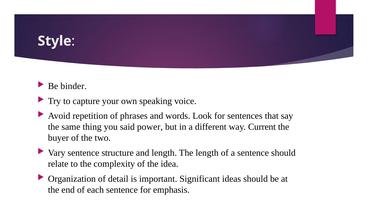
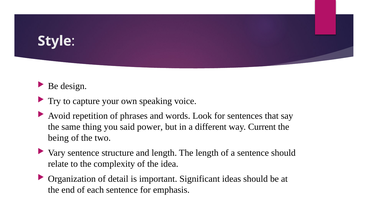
binder: binder -> design (74, 86)
buyer: buyer -> being (58, 138)
